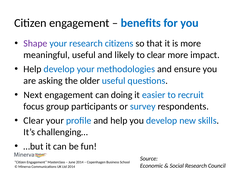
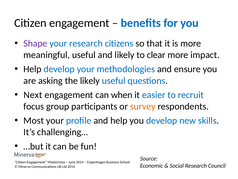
the older: older -> likely (90, 80)
doing: doing -> when (122, 95)
survey colour: blue -> orange (143, 106)
Clear: Clear -> Most (34, 120)
